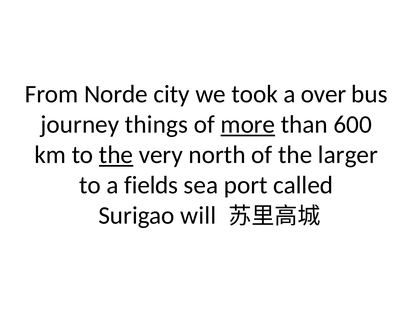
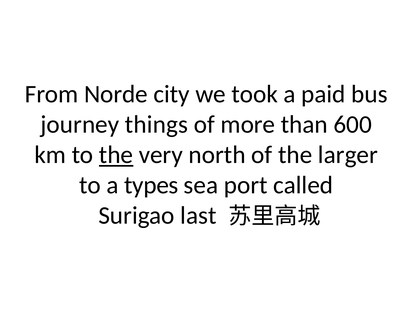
over: over -> paid (323, 94)
more underline: present -> none (248, 124)
fields: fields -> types (151, 185)
will: will -> last (198, 215)
